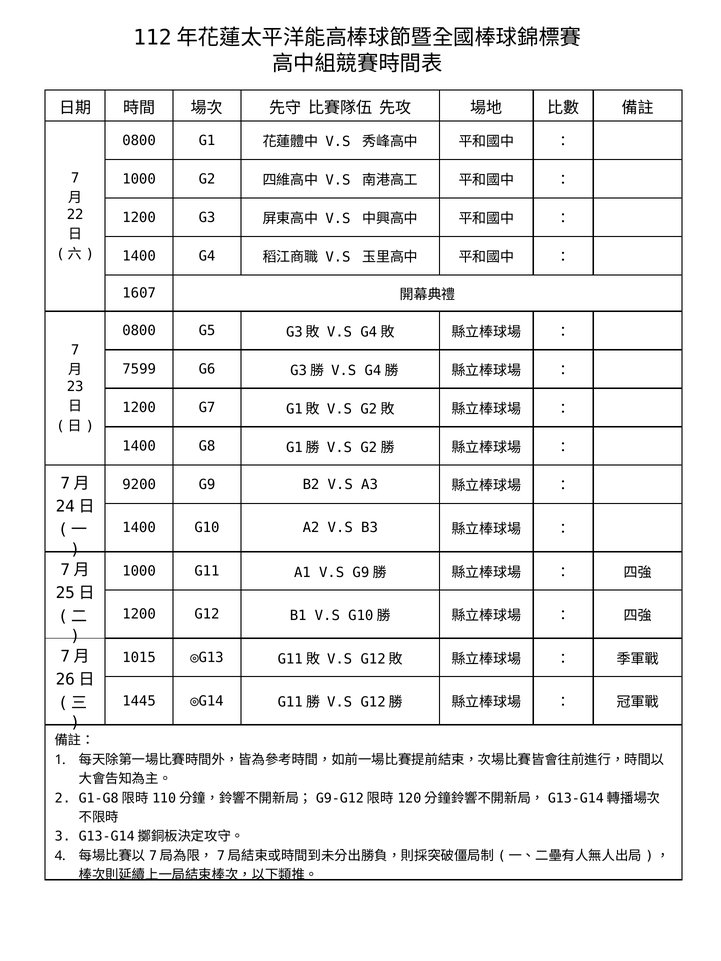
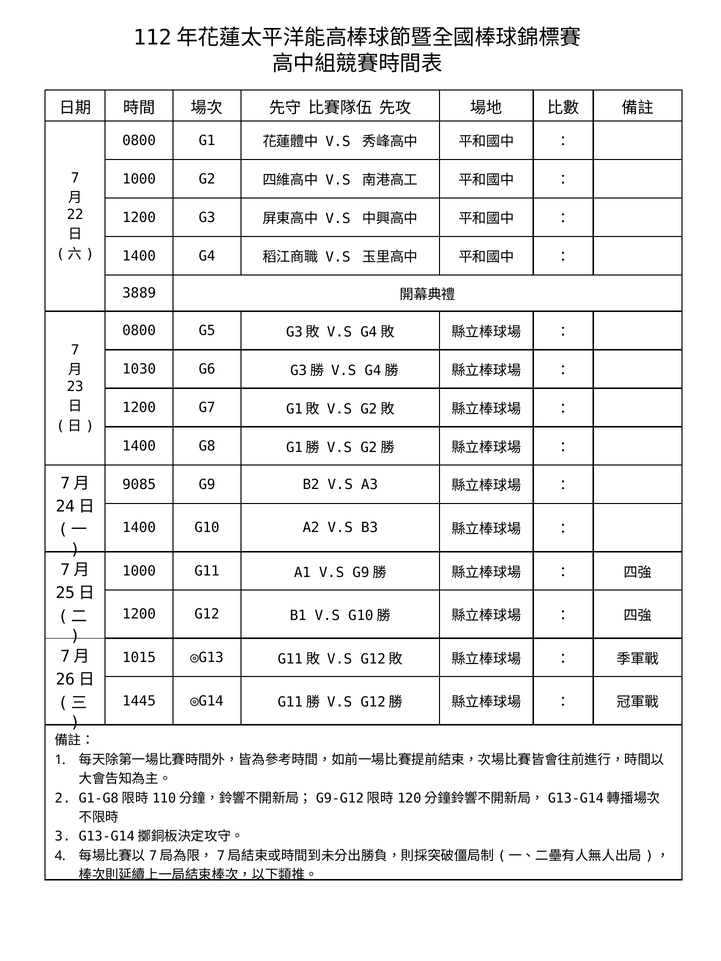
1607: 1607 -> 3889 (139, 293)
7599: 7599 -> 1030 (139, 369)
9200: 9200 -> 9085 (139, 485)
